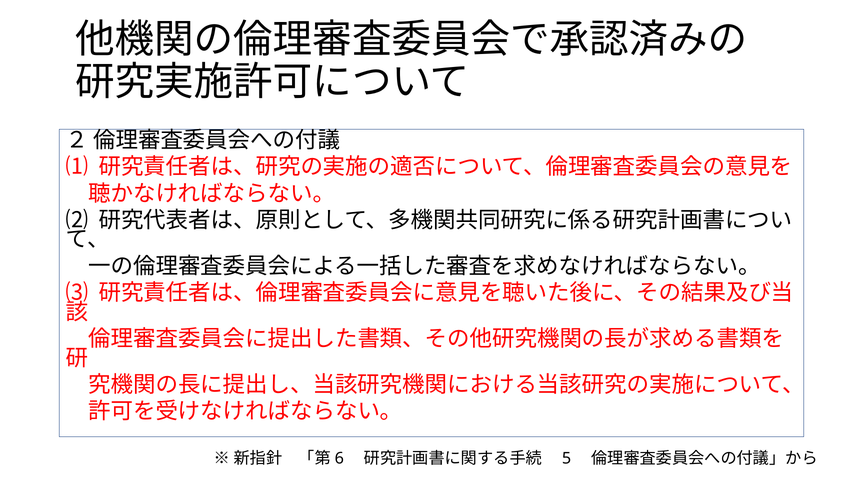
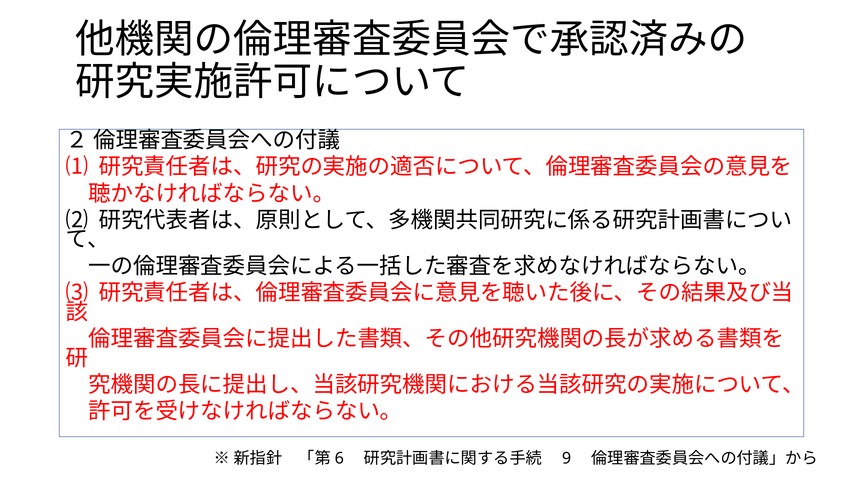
5: 5 -> 9 (567, 459)
